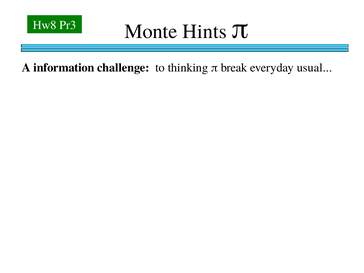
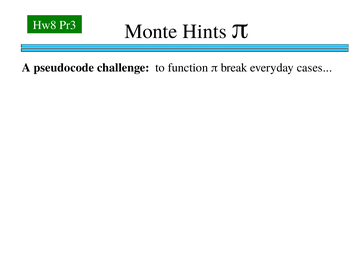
information: information -> pseudocode (64, 68)
thinking: thinking -> function (188, 68)
usual: usual -> cases (314, 68)
